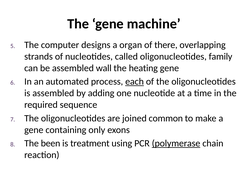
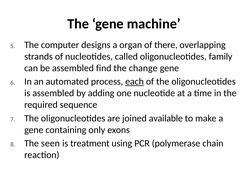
wall: wall -> find (104, 68)
heating: heating -> change (143, 68)
common: common -> available (166, 118)
been: been -> seen (50, 143)
polymerase underline: present -> none (176, 143)
